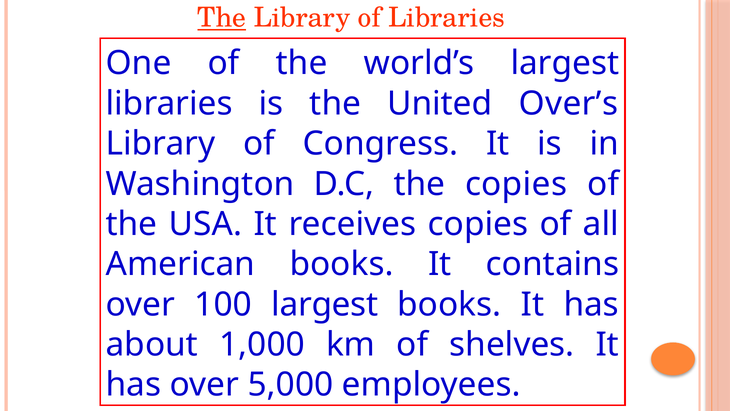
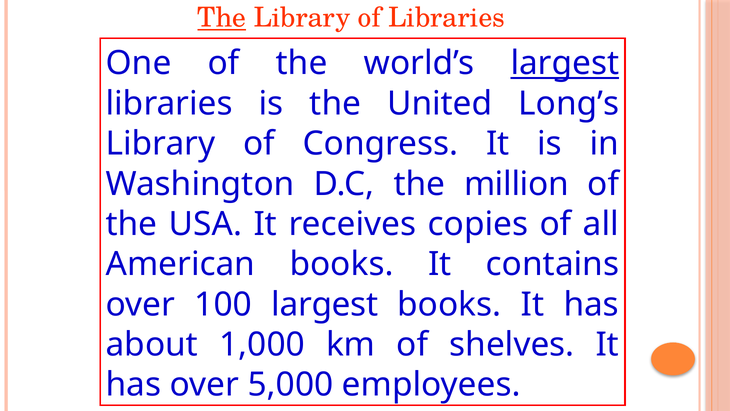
largest underline: none -> present (565, 63)
Over’s: Over’s -> Long’s (569, 104)
the copies: copies -> million (516, 184)
